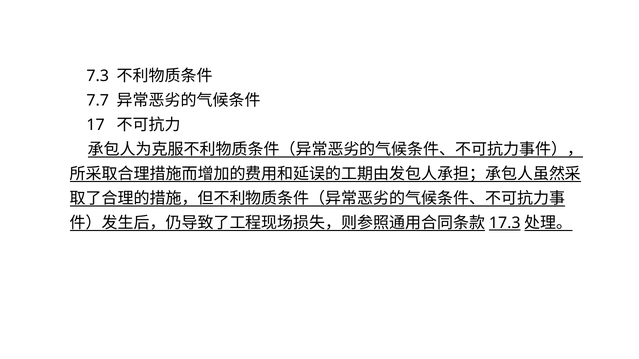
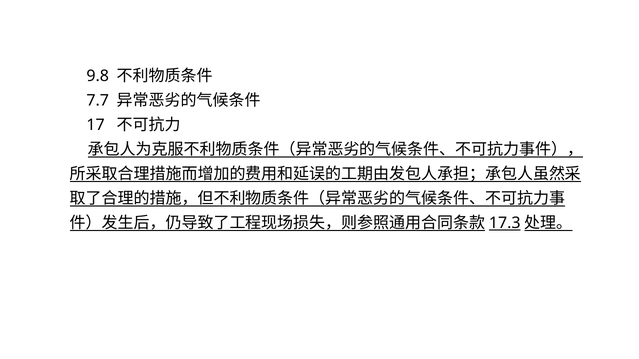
7.3: 7.3 -> 9.8 (98, 76)
